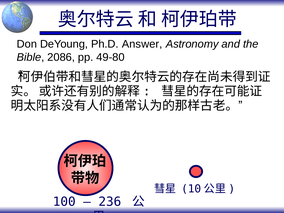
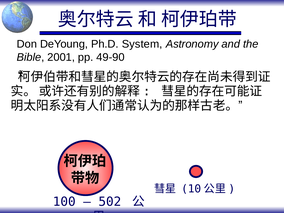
Answer: Answer -> System (142, 44)
2086: 2086 -> 2001 (61, 57)
49-80: 49-80 -> 49-90 (110, 57)
236: 236 -> 502 (110, 202)
